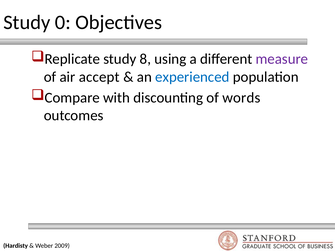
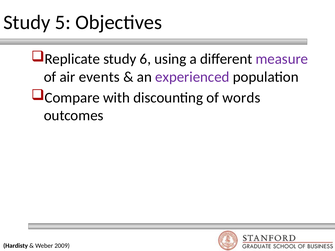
0: 0 -> 5 (63, 22)
8: 8 -> 6 (145, 59)
accept: accept -> events (99, 77)
experienced colour: blue -> purple (192, 77)
